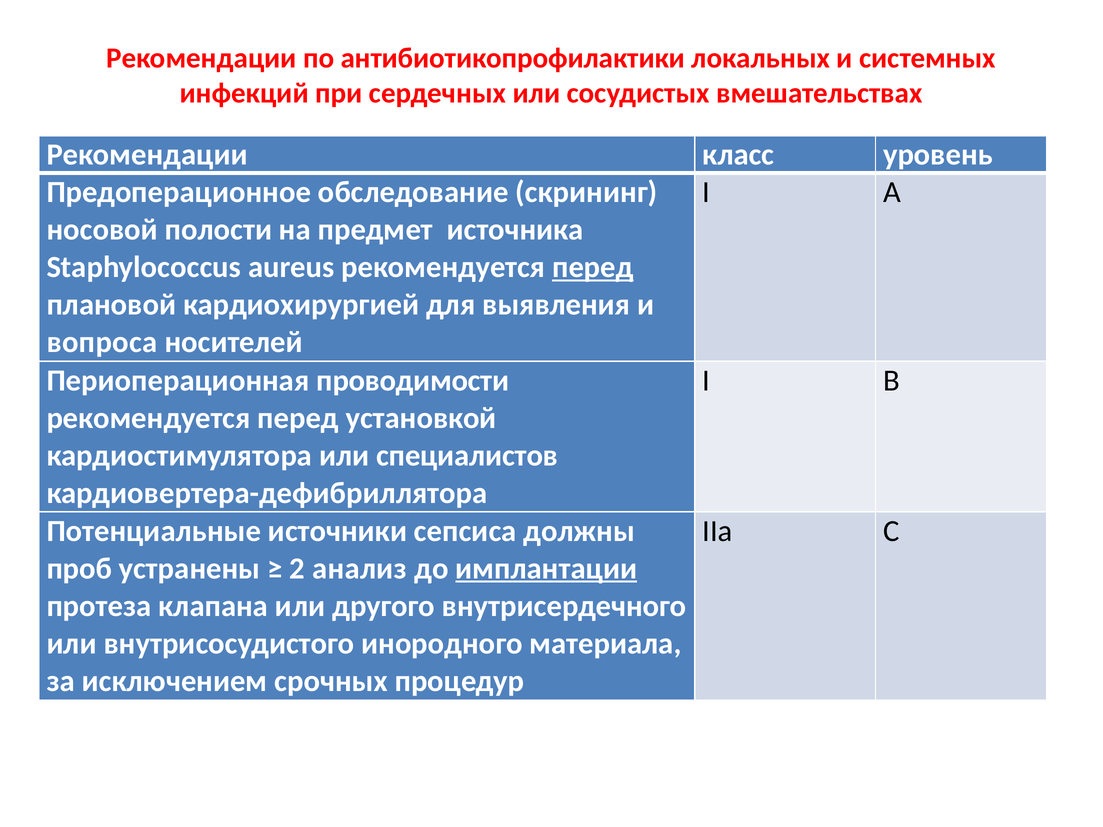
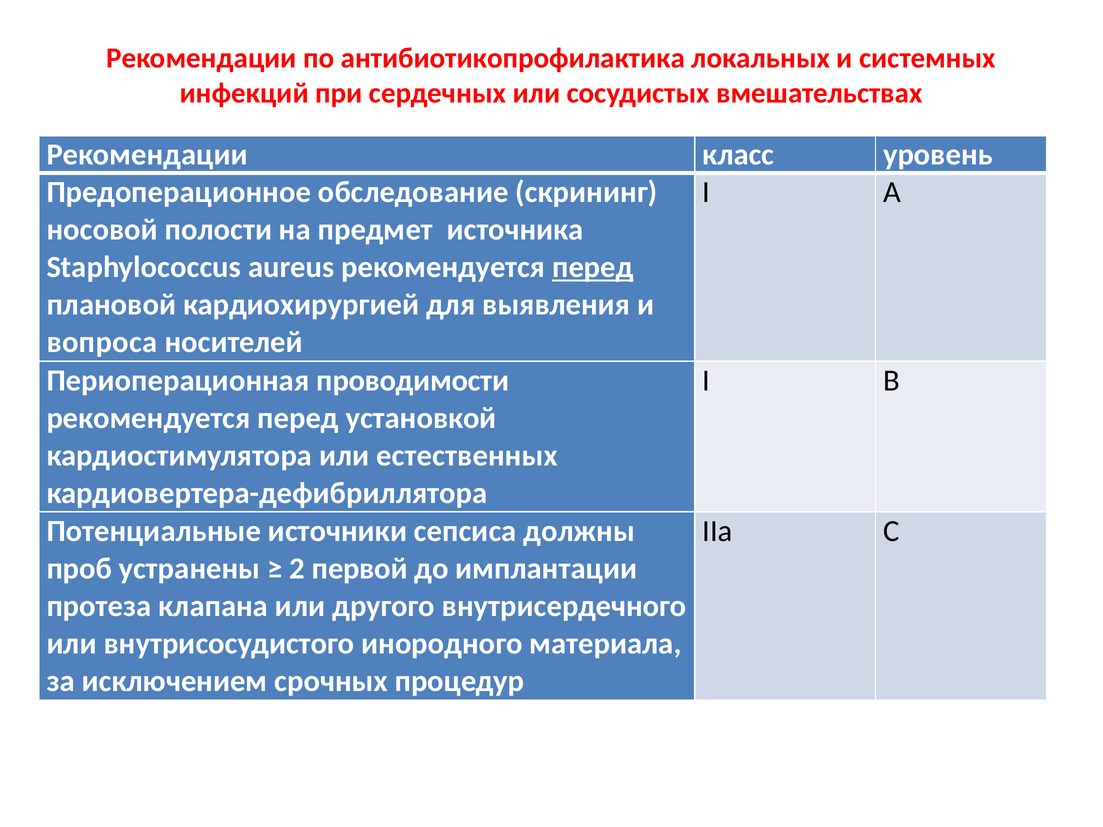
антибиотикопрофилактики: антибиотикопрофилактики -> антибиотикопрофилактика (513, 58)
специалистов: специалистов -> естественных (467, 456)
анализ: анализ -> первой (360, 569)
имплантации underline: present -> none (546, 569)
